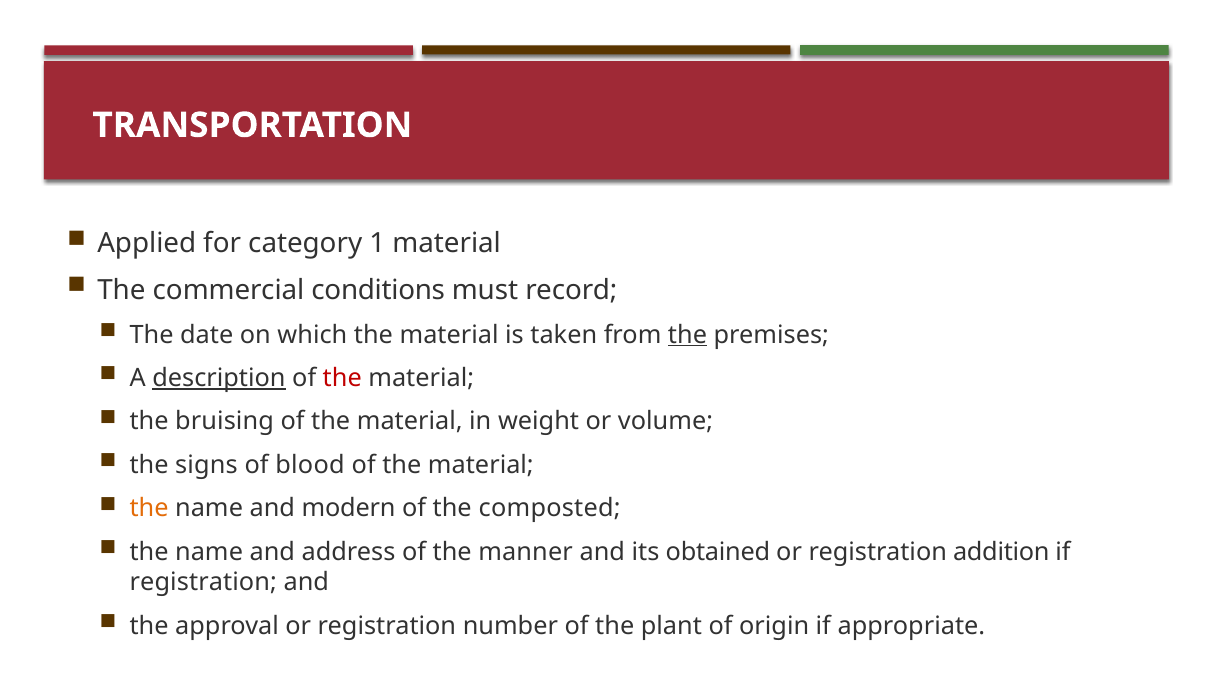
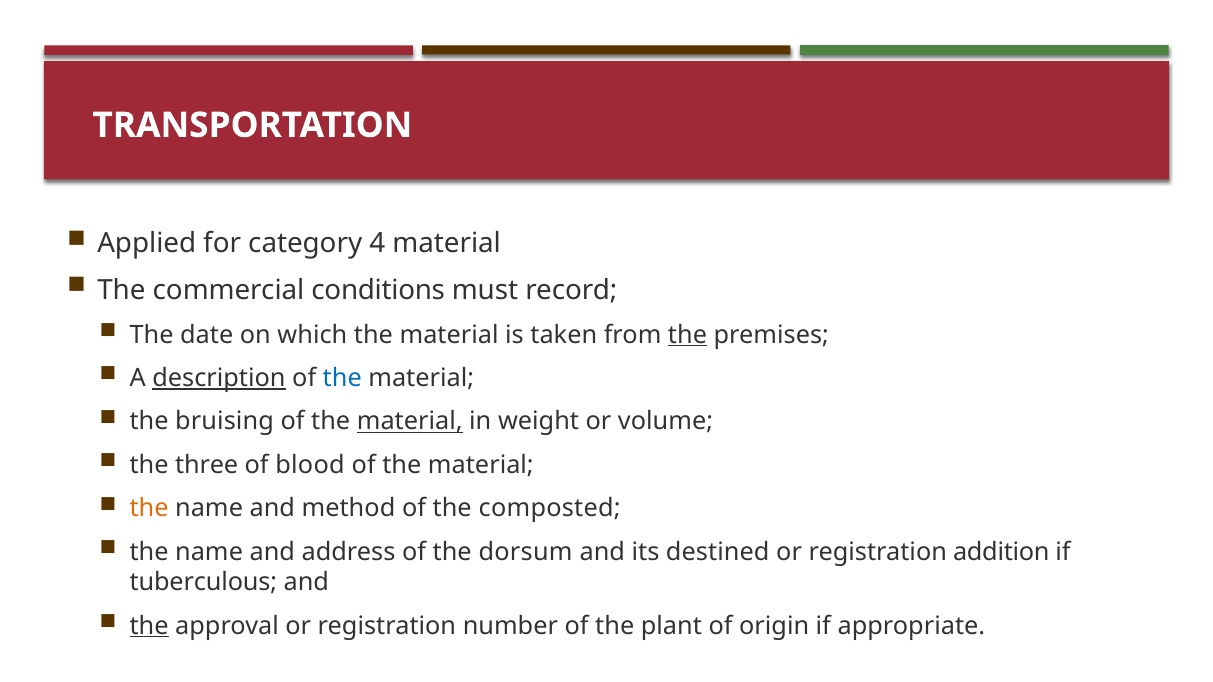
1: 1 -> 4 (377, 243)
the colour: red -> blue (342, 378)
material underline: none -> present (410, 422)
signs: signs -> three (207, 465)
modern: modern -> method (348, 509)
manner: manner -> dorsum (526, 552)
obtained: obtained -> destined (718, 552)
registration: registration -> tuberculous (203, 583)
the underline: none -> present (149, 626)
